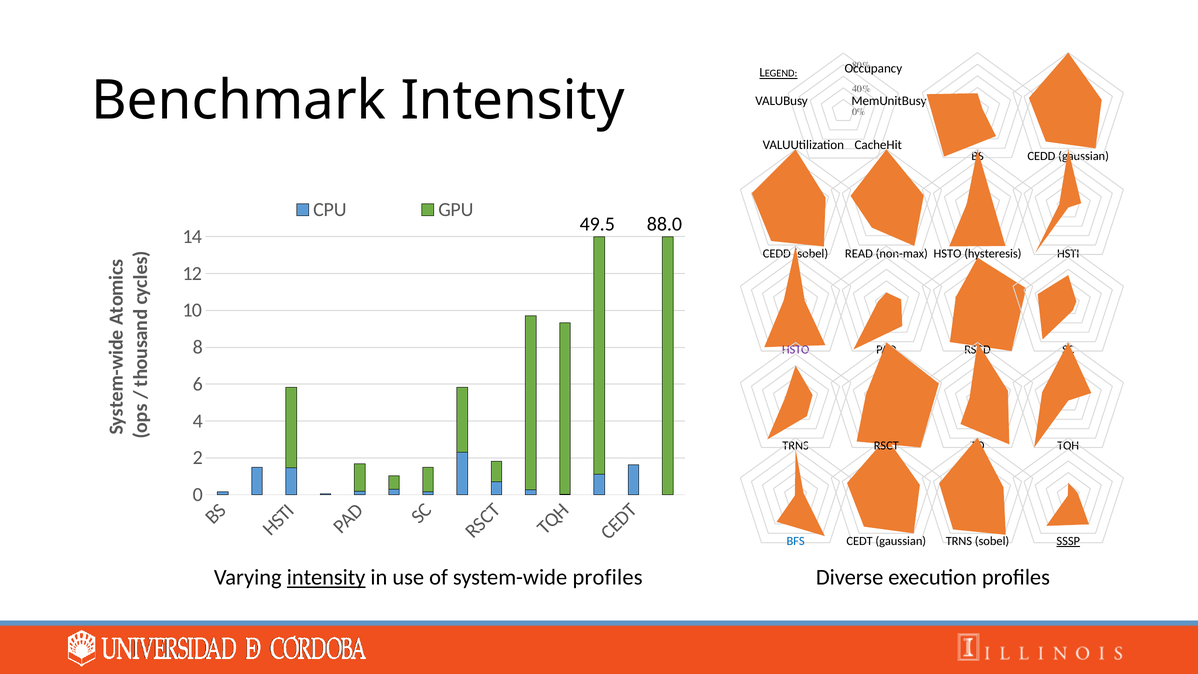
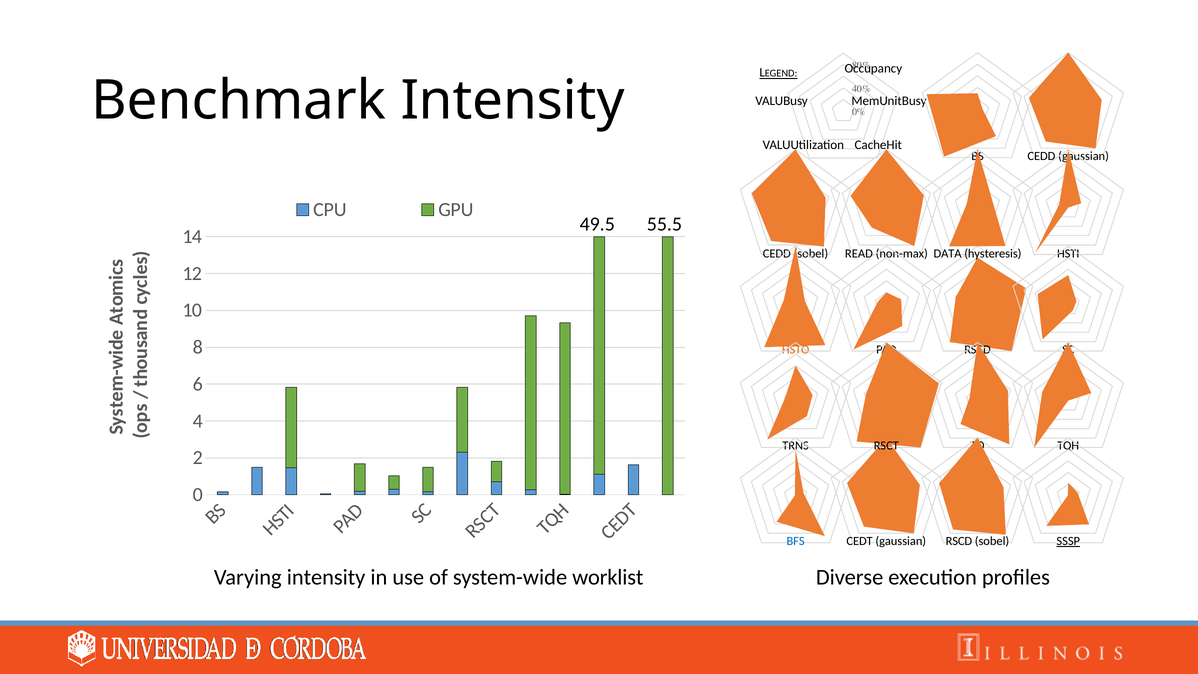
88.0: 88.0 -> 55.5 (664, 224)
HSTO: HSTO -> DATA (948, 254)
HSTO colour: purple -> orange (796, 350)
gaussian TRNS: TRNS -> RSCD (959, 541)
intensity underline: present -> none (326, 577)
system-wide profiles: profiles -> worklist (608, 577)
